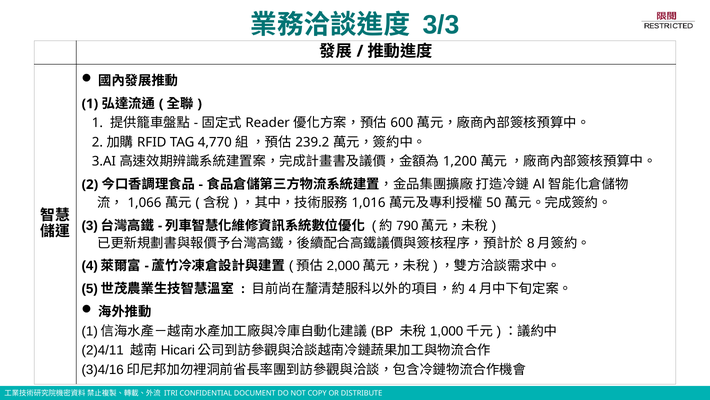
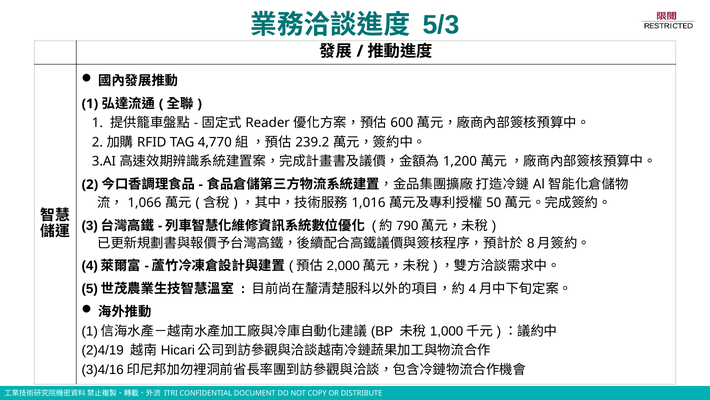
3/3: 3/3 -> 5/3 (441, 25)
2)4/11: 2)4/11 -> 2)4/19 (103, 350)
